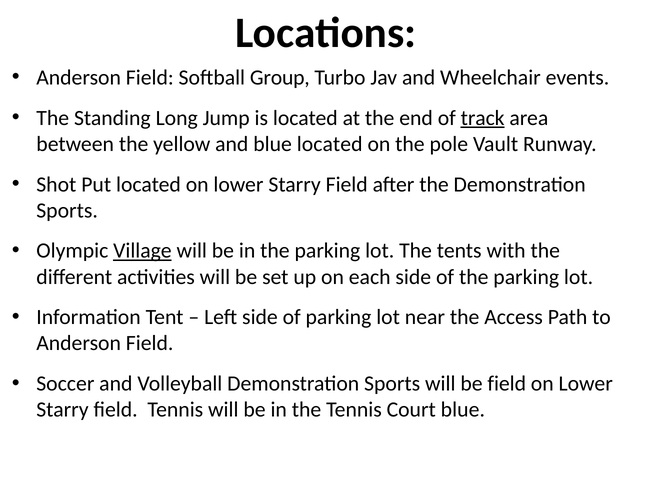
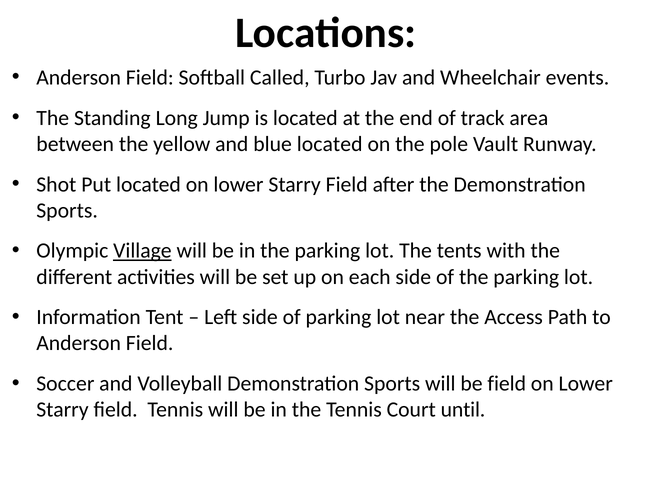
Group: Group -> Called (280, 77)
track underline: present -> none (483, 118)
Court blue: blue -> until (463, 410)
